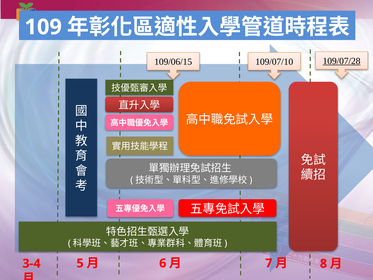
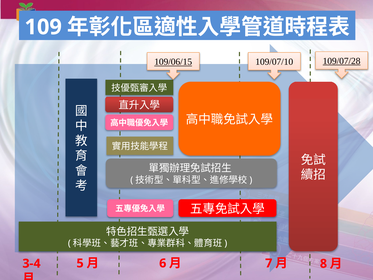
109/06/15 underline: none -> present (173, 62)
